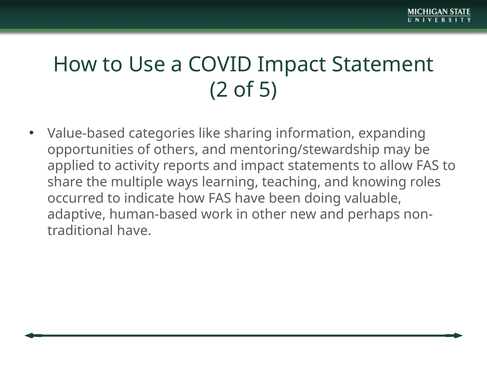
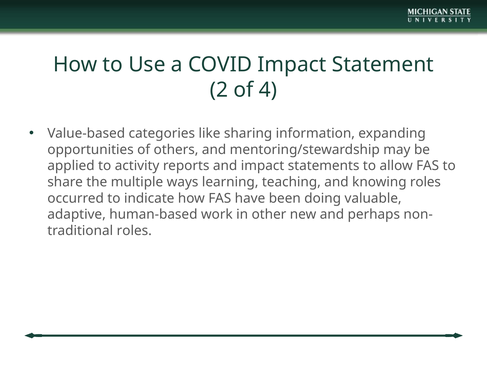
5: 5 -> 4 (268, 90)
have: have -> roles (134, 231)
